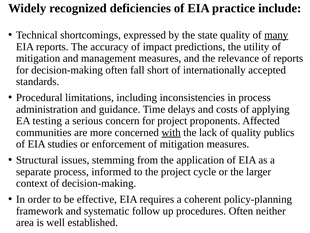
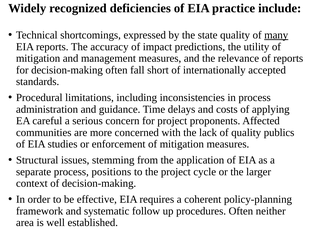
testing: testing -> careful (47, 121)
with underline: present -> none (171, 132)
informed: informed -> positions (111, 171)
